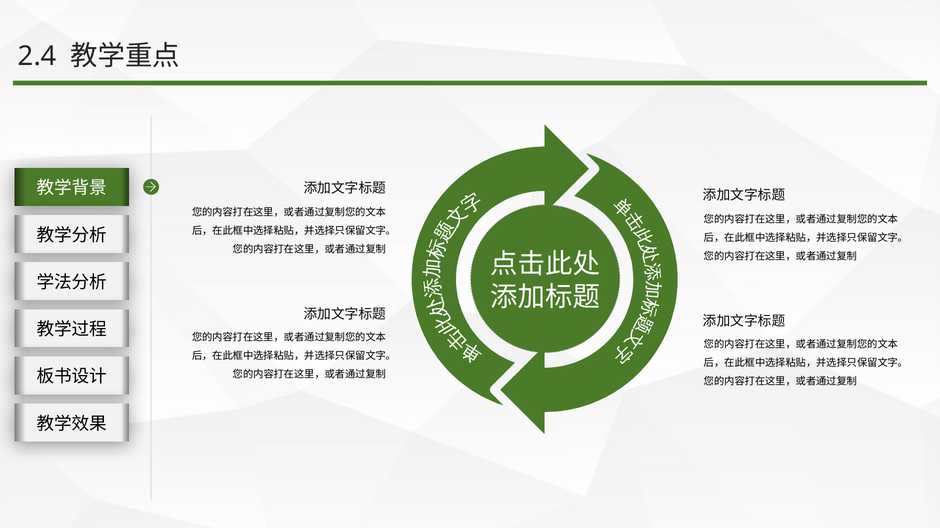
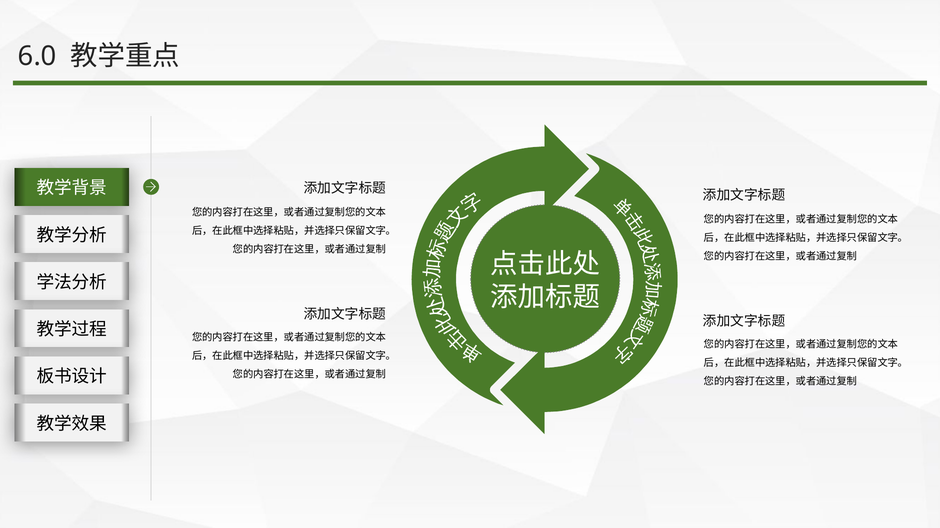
2.4: 2.4 -> 6.0 (37, 56)
